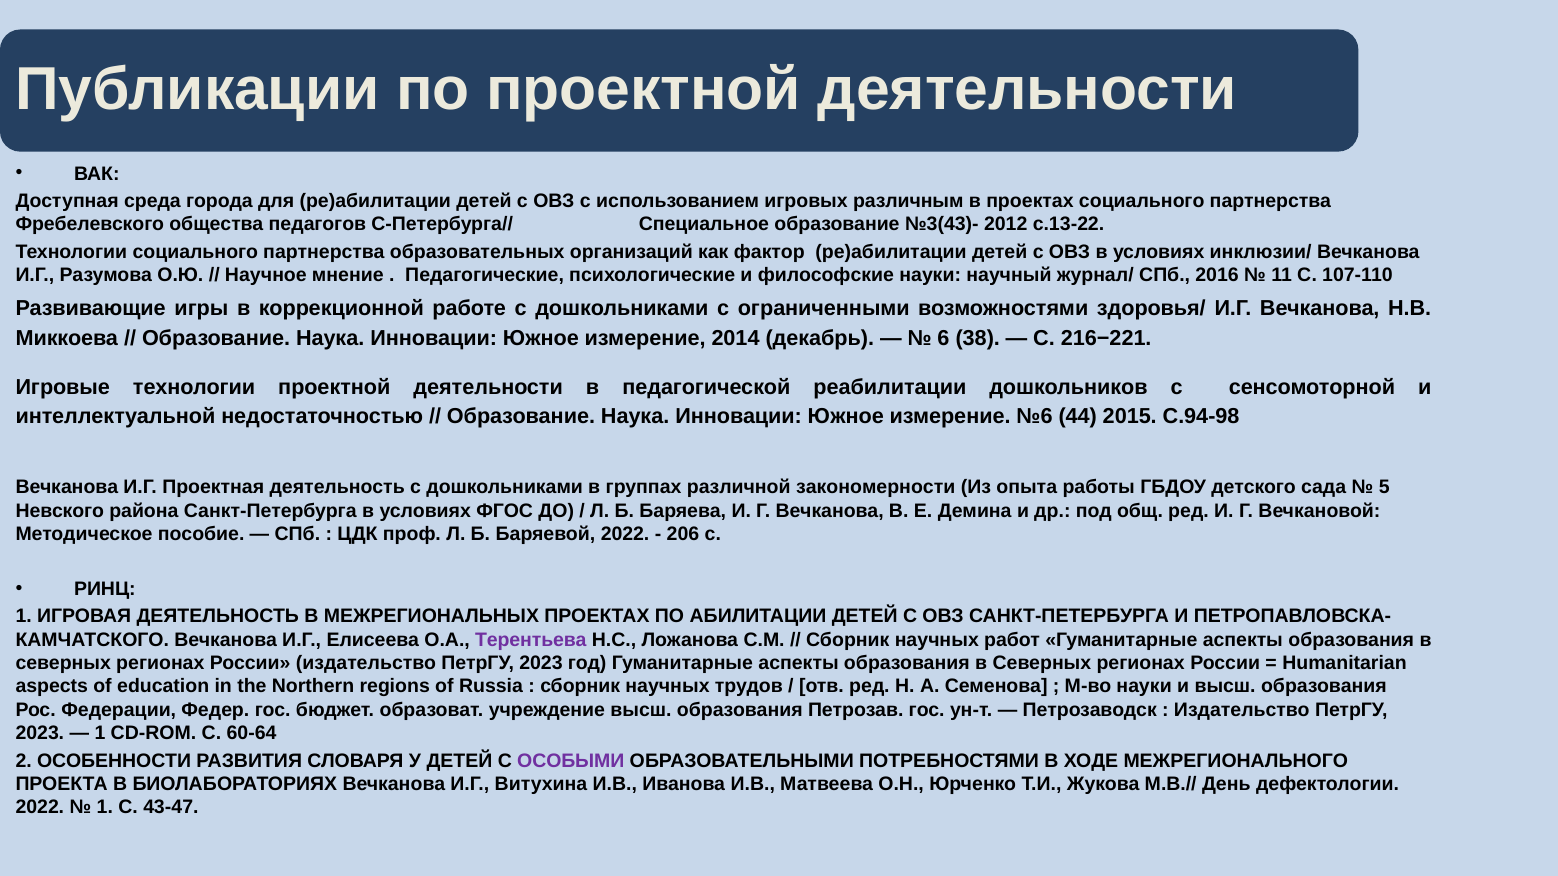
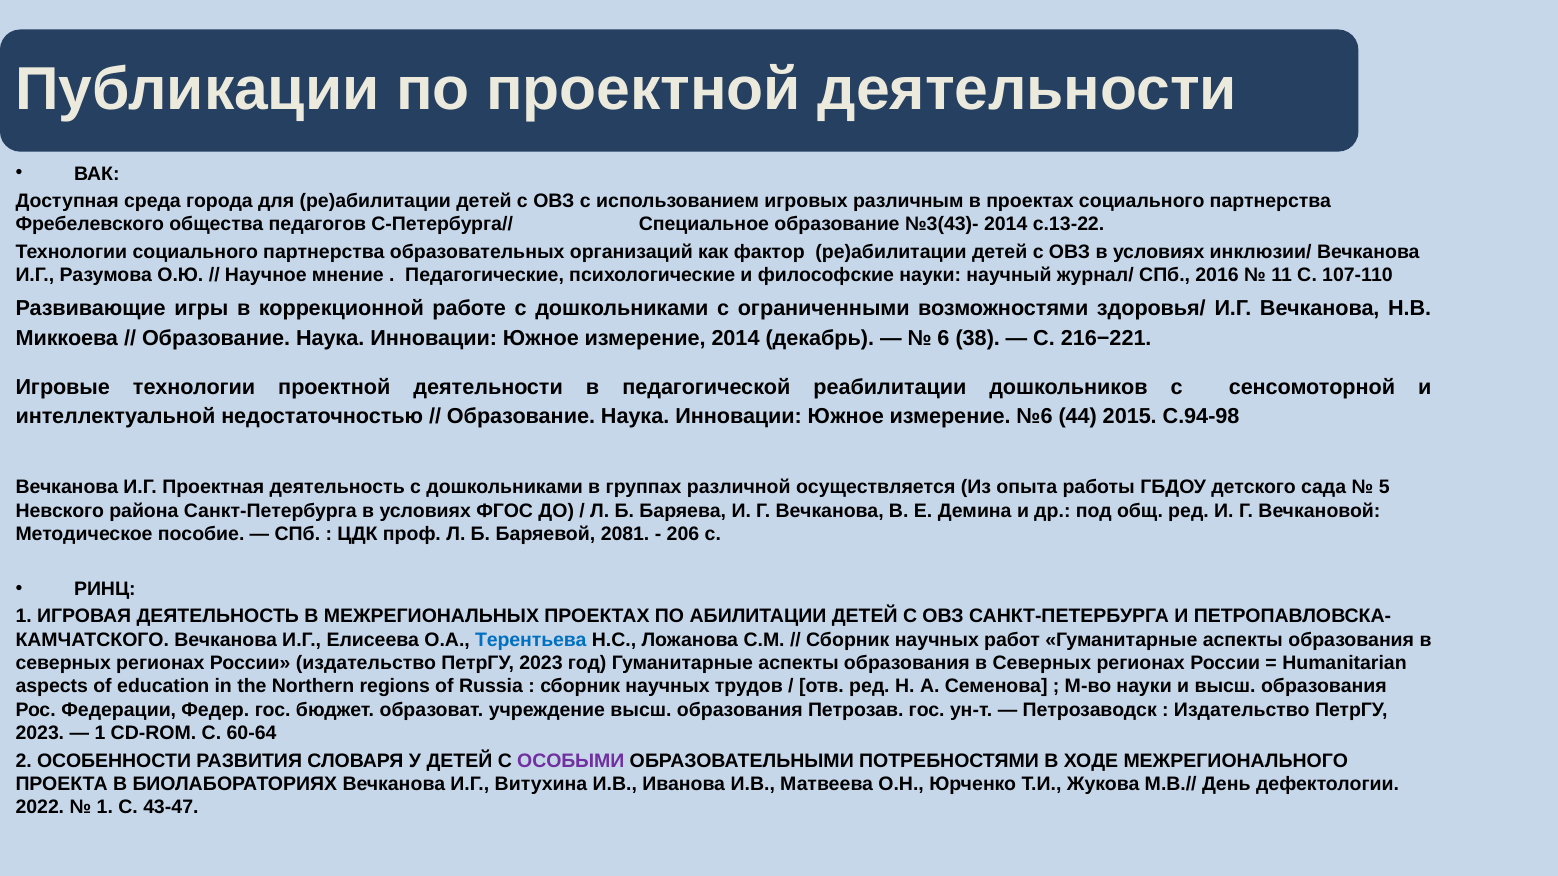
№3(43)- 2012: 2012 -> 2014 (1006, 224)
закономерности: закономерности -> осуществляется (876, 488)
Баряевой 2022: 2022 -> 2081 (625, 534)
Терентьева colour: purple -> blue (531, 640)
